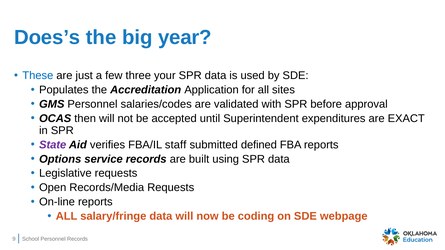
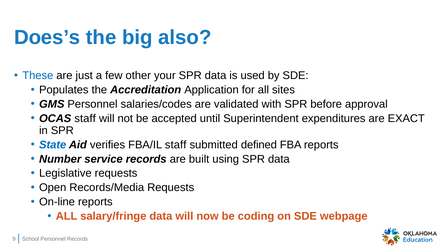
year: year -> also (185, 37)
three: three -> other (138, 76)
OCAS then: then -> staff (85, 119)
State colour: purple -> blue (53, 145)
Options: Options -> Number (60, 159)
